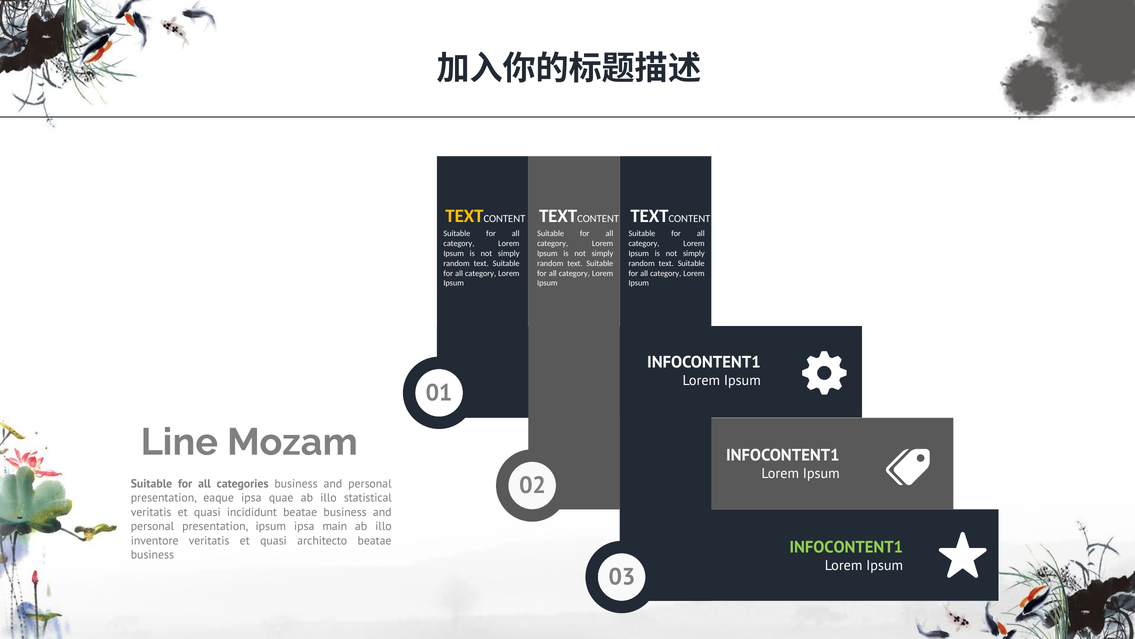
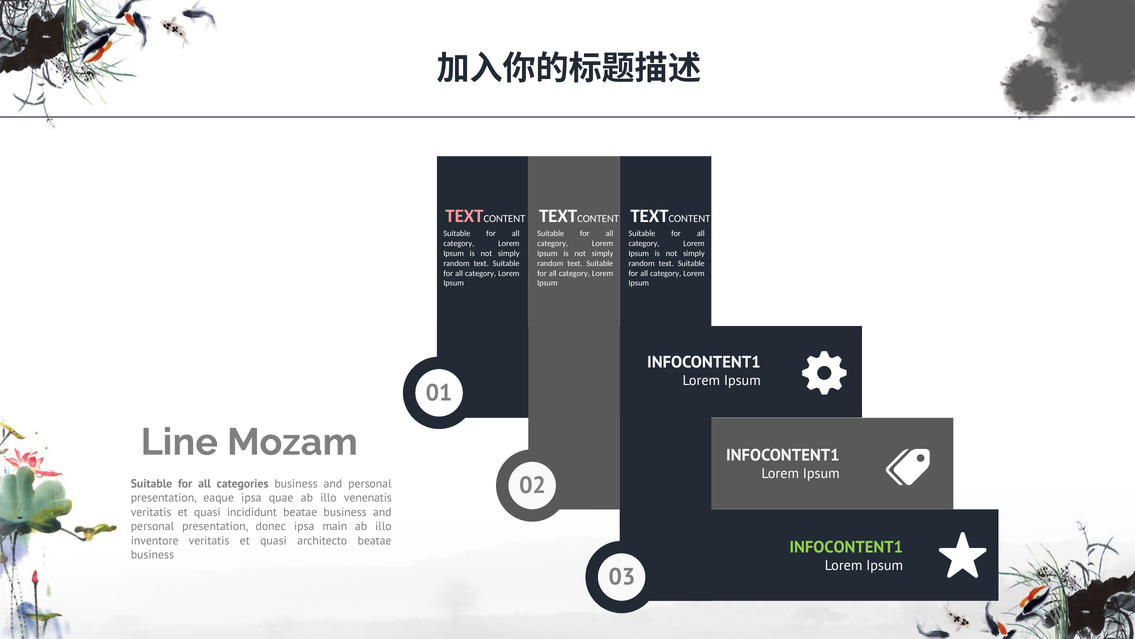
TEXT colour: yellow -> pink (464, 216)
statistical: statistical -> venenatis (368, 498)
presentation ipsum: ipsum -> donec (271, 526)
